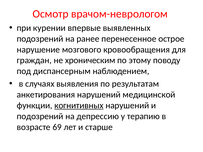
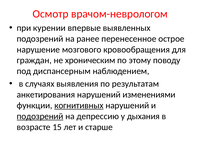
медицинской: медицинской -> изменениями (149, 95)
подозрений underline: none -> present (40, 116)
терапию: терапию -> дыхания (143, 116)
69: 69 -> 15 (57, 127)
